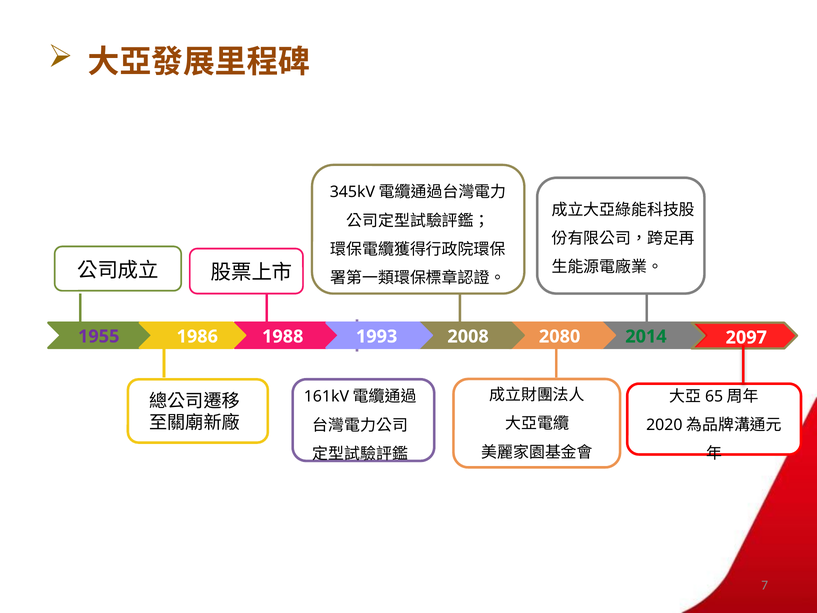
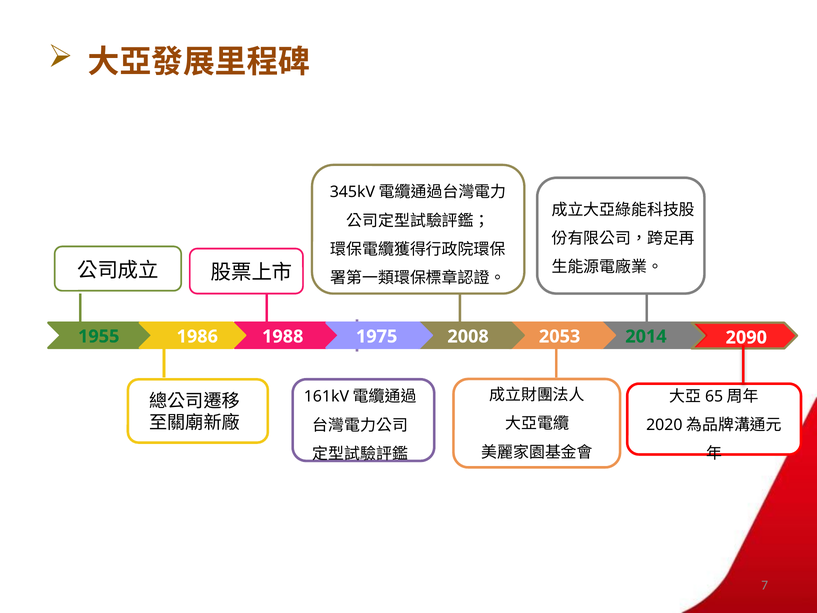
1955 colour: purple -> green (99, 336)
1993: 1993 -> 1975 (377, 336)
2080: 2080 -> 2053 (560, 336)
2097: 2097 -> 2090 (746, 337)
